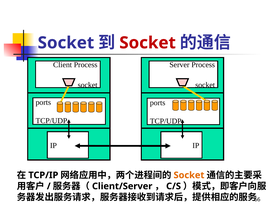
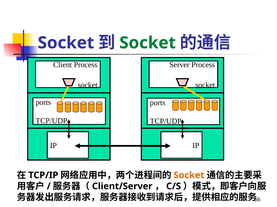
Socket colour: red -> green (148, 43)
